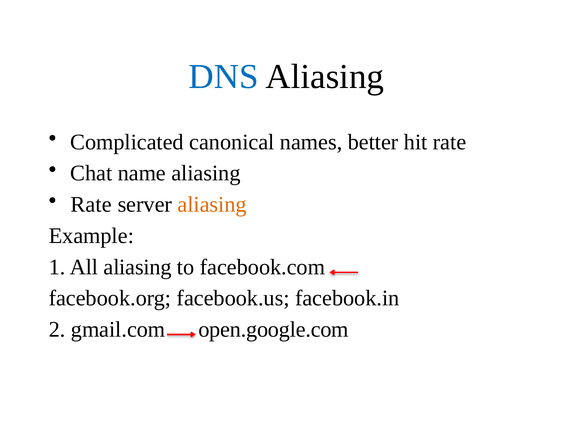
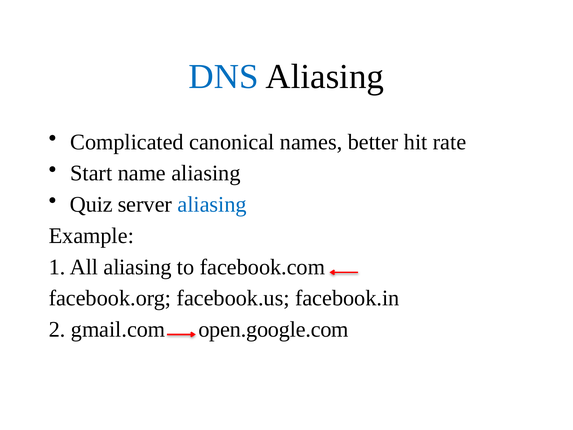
Chat: Chat -> Start (91, 173)
Rate: Rate -> Quiz (91, 204)
aliasing colour: orange -> blue (212, 204)
